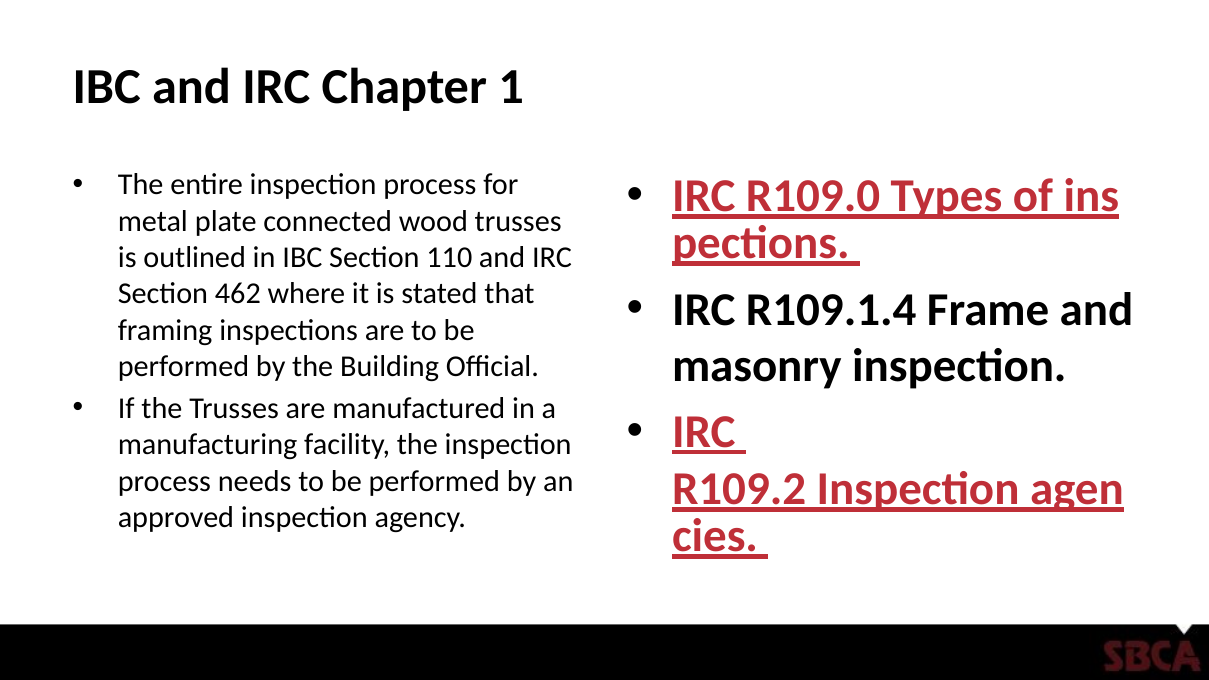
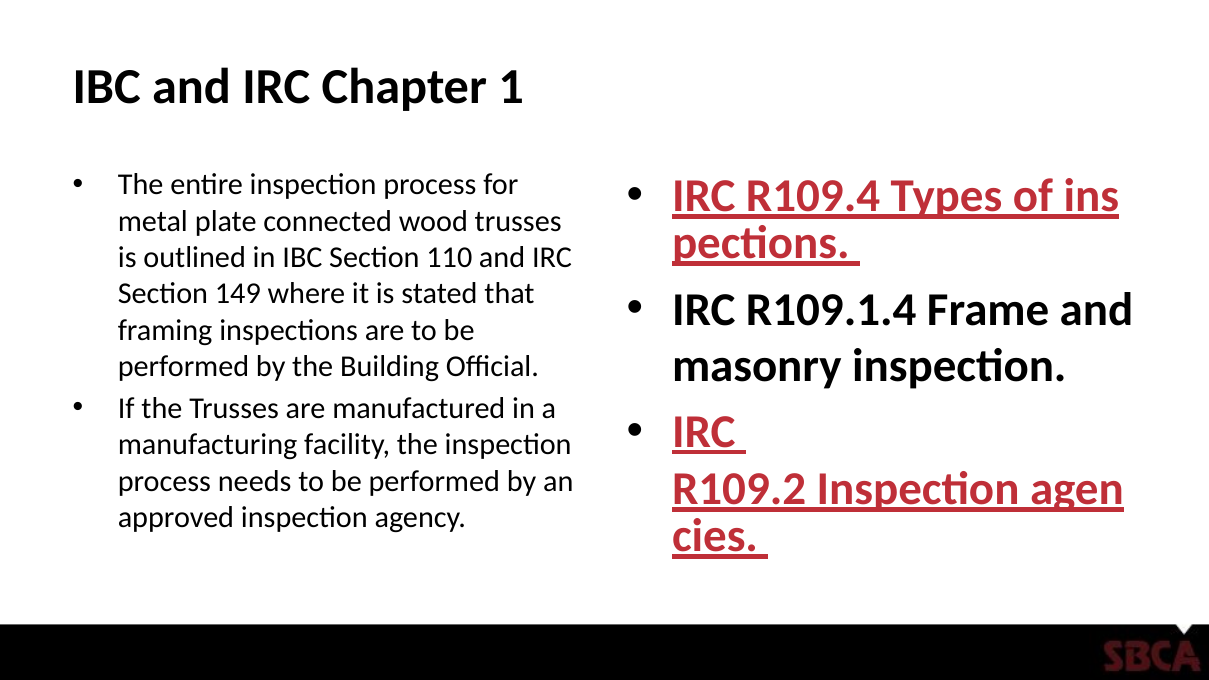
R109.0: R109.0 -> R109.4 (813, 196)
462: 462 -> 149 (238, 294)
